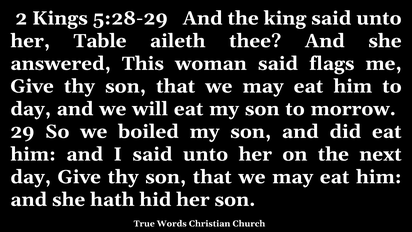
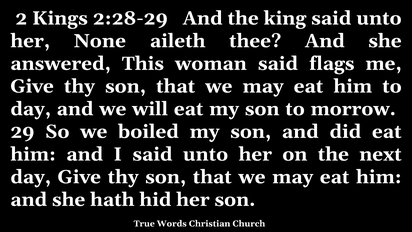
5:28-29: 5:28-29 -> 2:28-29 (130, 18)
Table: Table -> None (100, 41)
